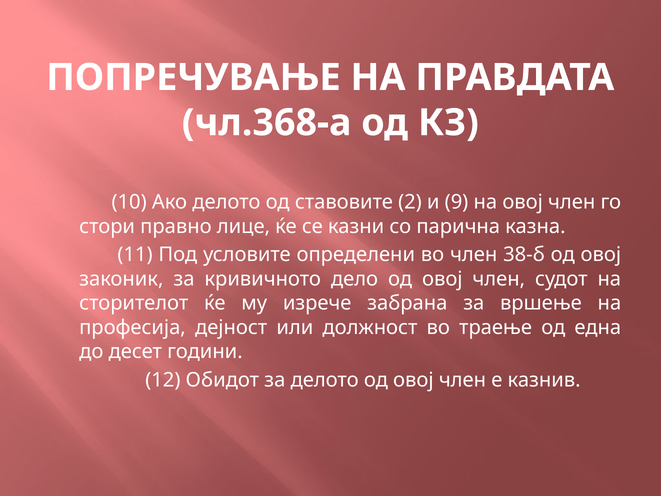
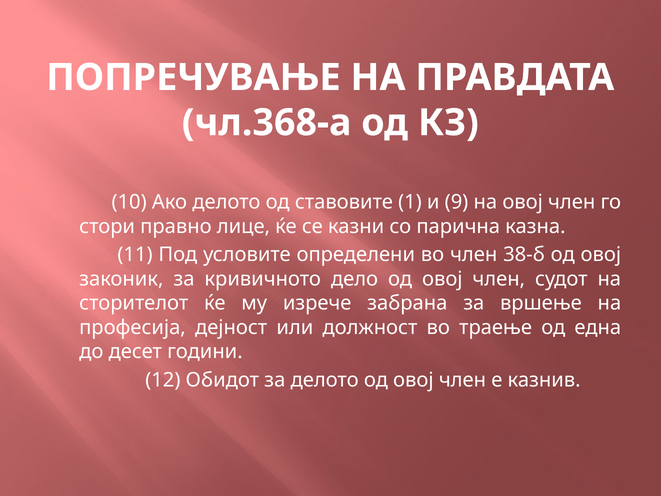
2: 2 -> 1 (410, 202)
